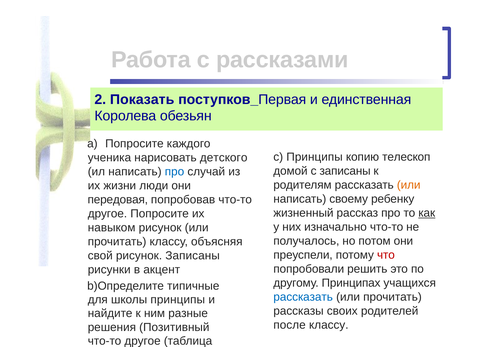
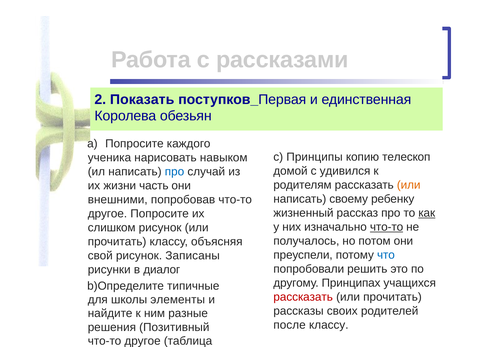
детского: детского -> навыком (224, 158)
с записаны: записаны -> удивился (345, 171)
люди: люди -> часть (154, 186)
передовая: передовая -> внешними (118, 200)
что-то underline: none -> present (387, 227)
навыком: навыком -> слишком (112, 228)
что colour: red -> blue (386, 255)
акцент: акцент -> диалог (162, 270)
рассказать colour: blue -> red (303, 298)
школы принципы: принципы -> элементы (178, 300)
